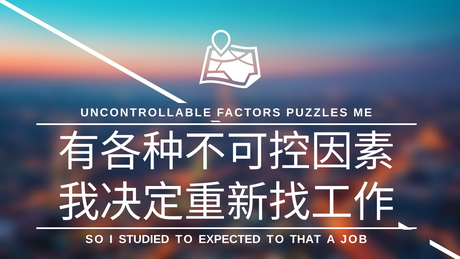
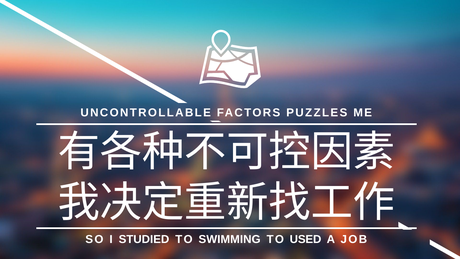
EXPECTED: EXPECTED -> SWIMMING (230, 239)
THAT: THAT -> USED (306, 239)
